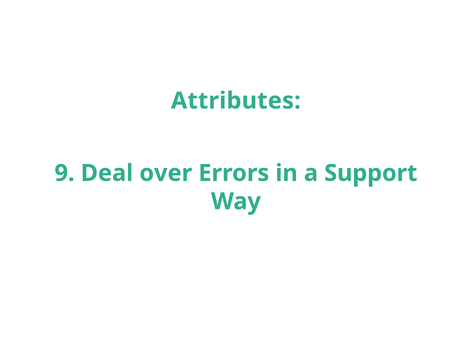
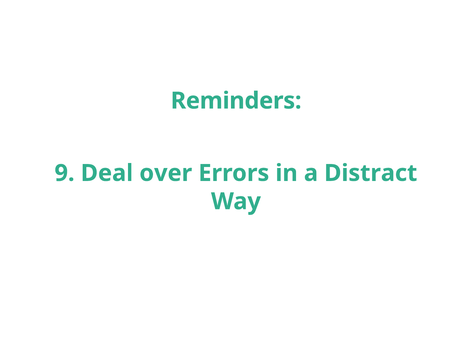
Attributes: Attributes -> Reminders (236, 101)
Support: Support -> Distract (371, 173)
